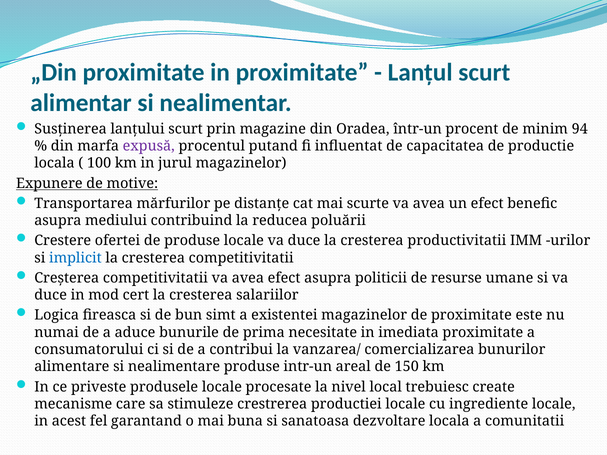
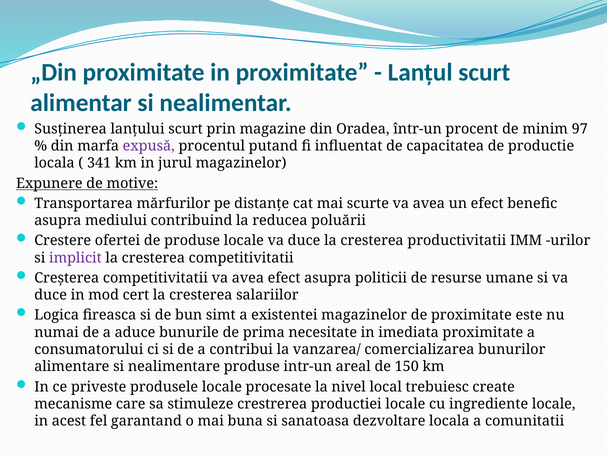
94: 94 -> 97 (580, 129)
100: 100 -> 341 (99, 163)
implicit colour: blue -> purple (75, 258)
